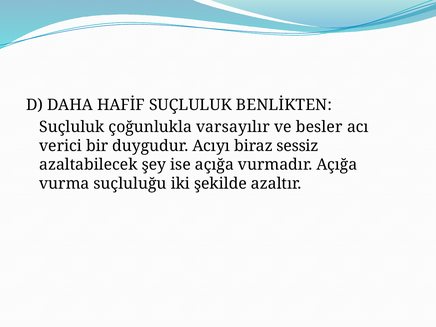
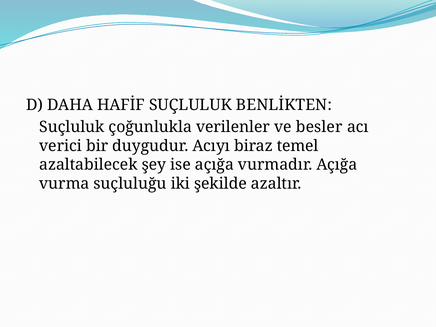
varsayılır: varsayılır -> verilenler (233, 127)
sessiz: sessiz -> temel (298, 146)
